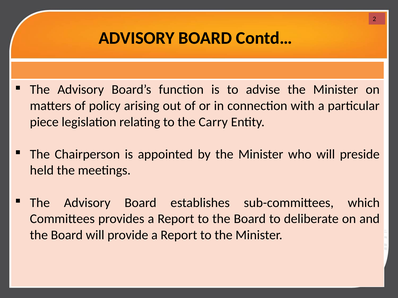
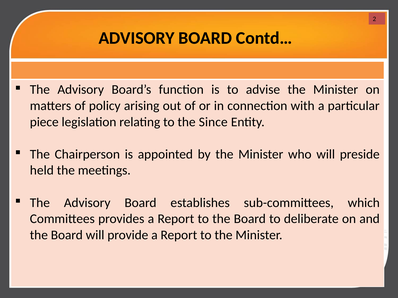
Carry: Carry -> Since (213, 122)
